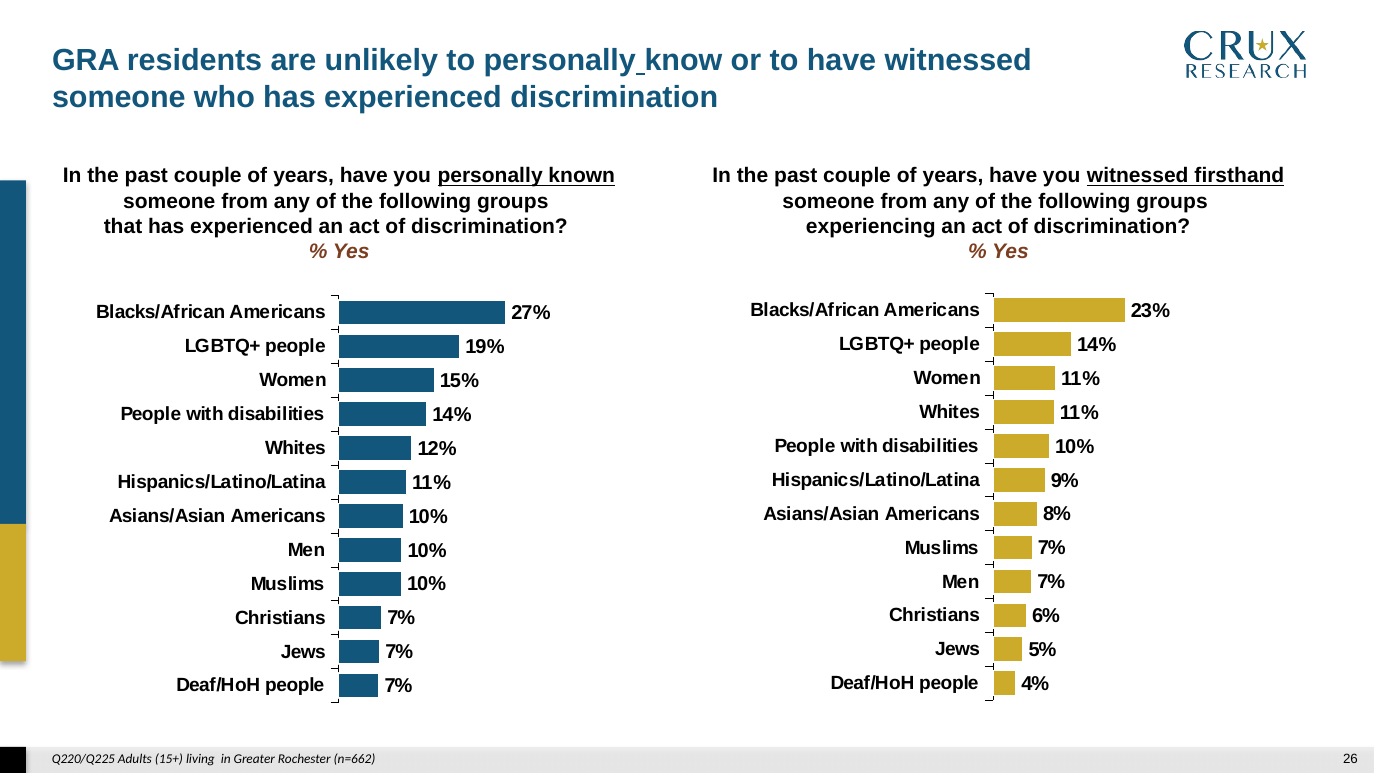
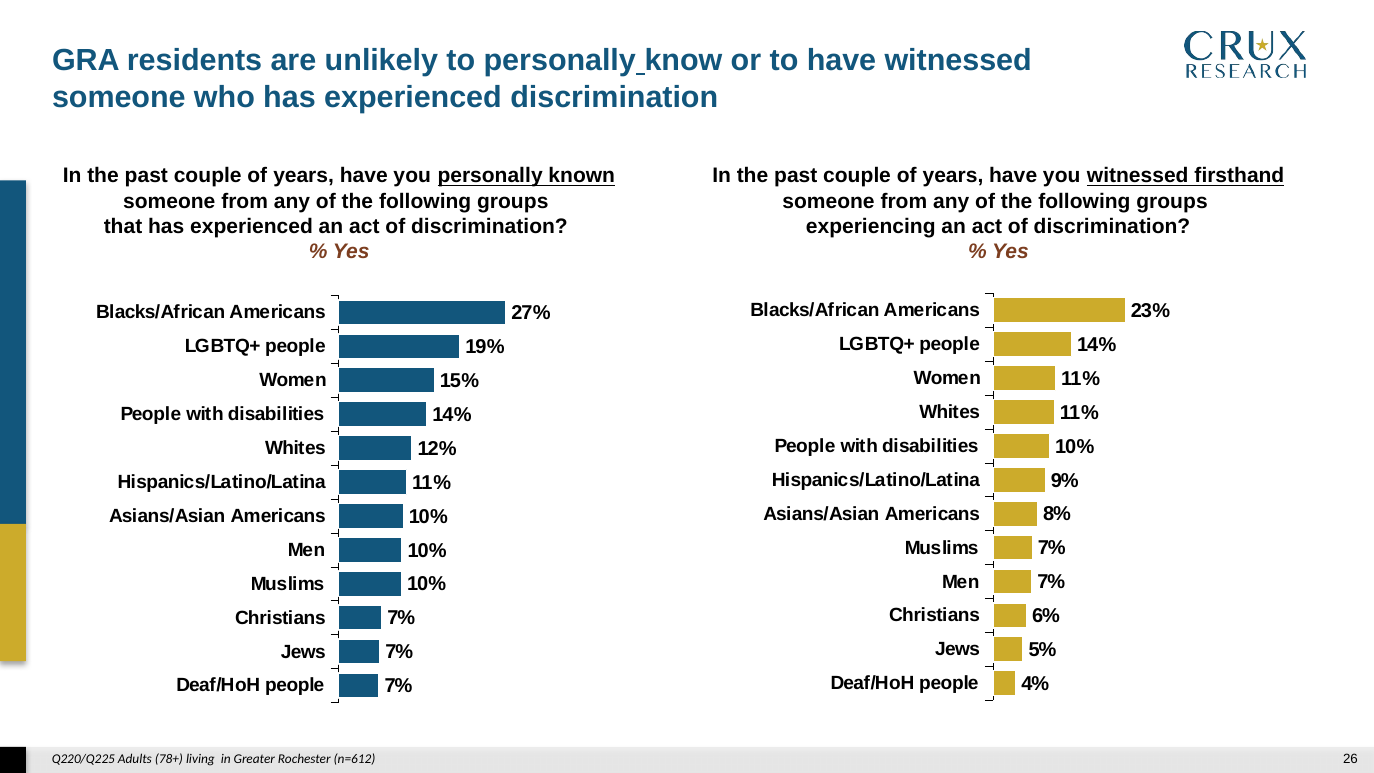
15+: 15+ -> 78+ (169, 759)
n=662: n=662 -> n=612 (355, 759)
